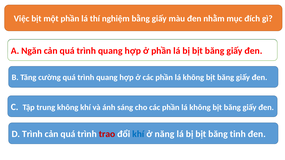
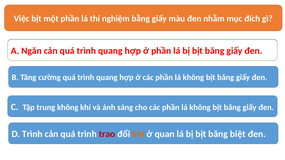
khí colour: blue -> orange (138, 134)
năng: năng -> quan (165, 134)
tinh: tinh -> biệt (238, 134)
